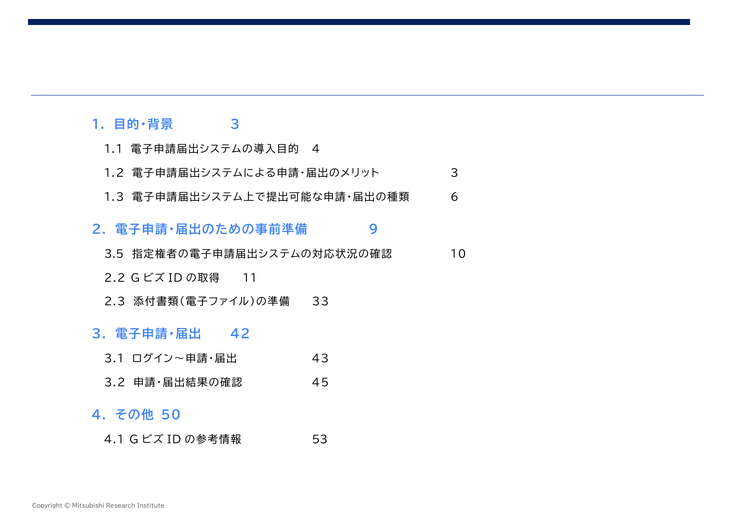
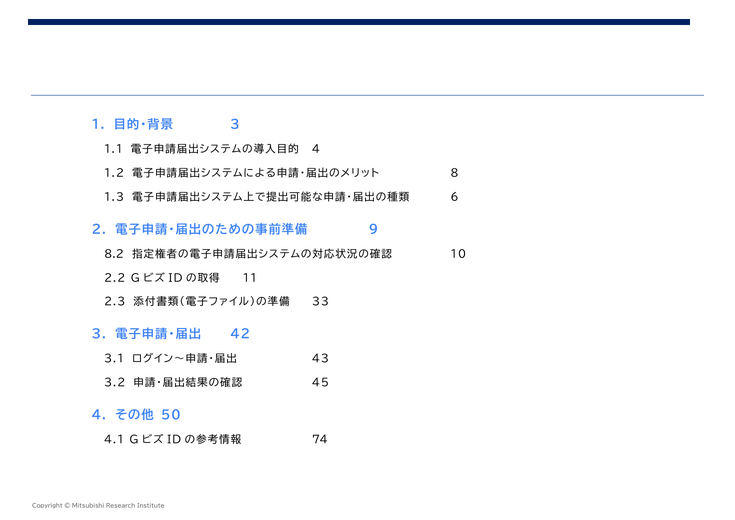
3: 3 -> 8 (455, 173)
3.5: 3.5 -> 8.2 (114, 254)
53: 53 -> 74 (320, 440)
